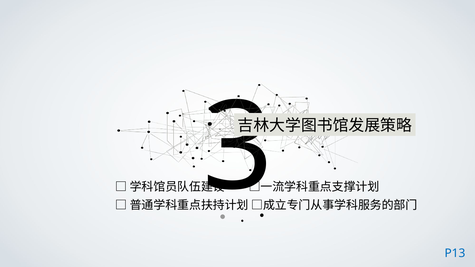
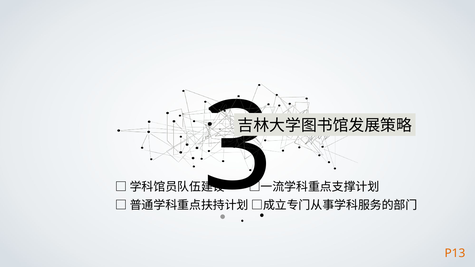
P13 colour: blue -> orange (455, 253)
